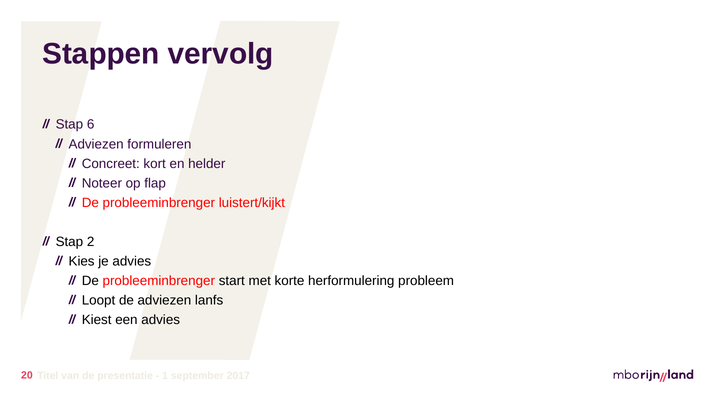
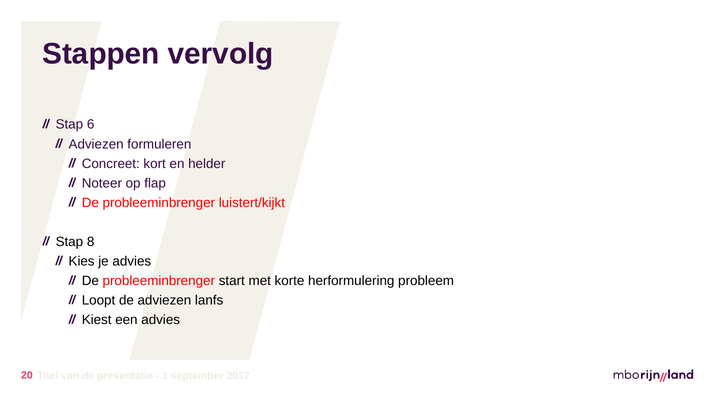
2: 2 -> 8 (91, 242)
